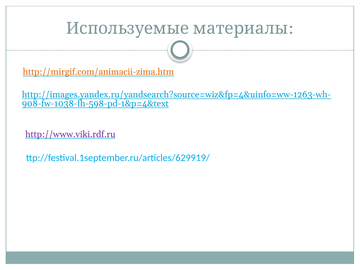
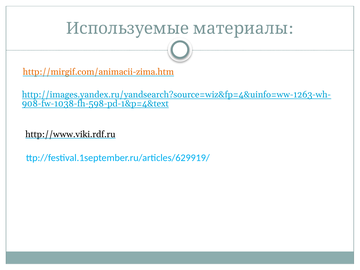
http://www.viki.rdf.ru colour: purple -> black (70, 134)
